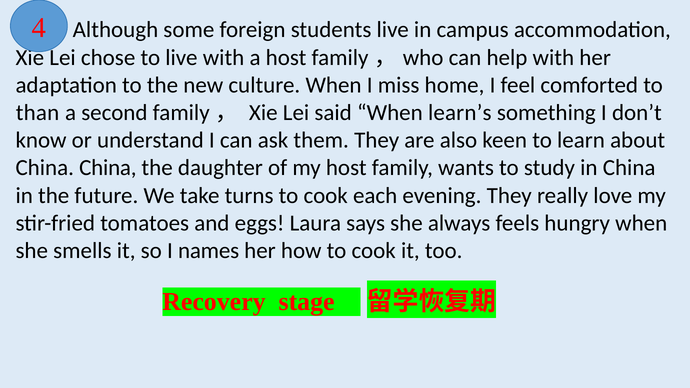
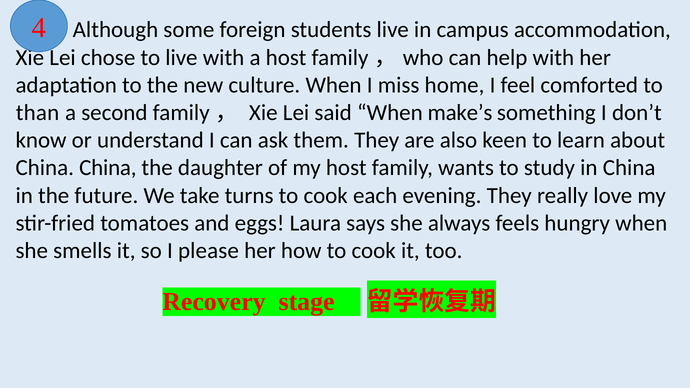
learn’s: learn’s -> make’s (460, 113)
names: names -> please (208, 251)
